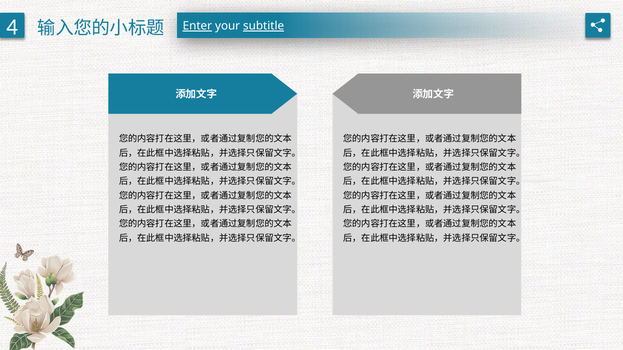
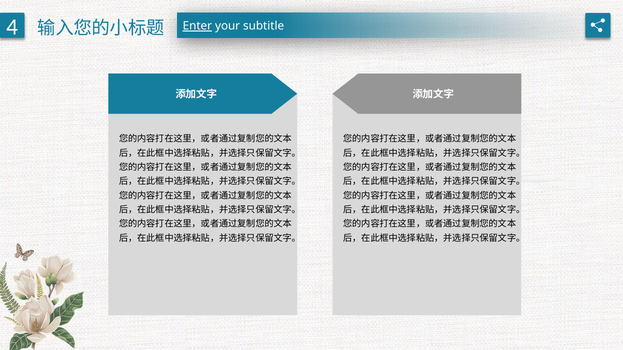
subtitle underline: present -> none (264, 26)
